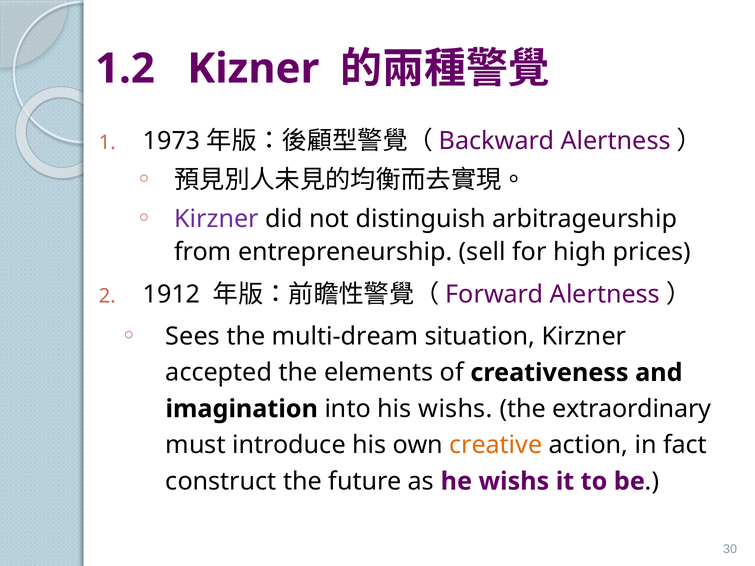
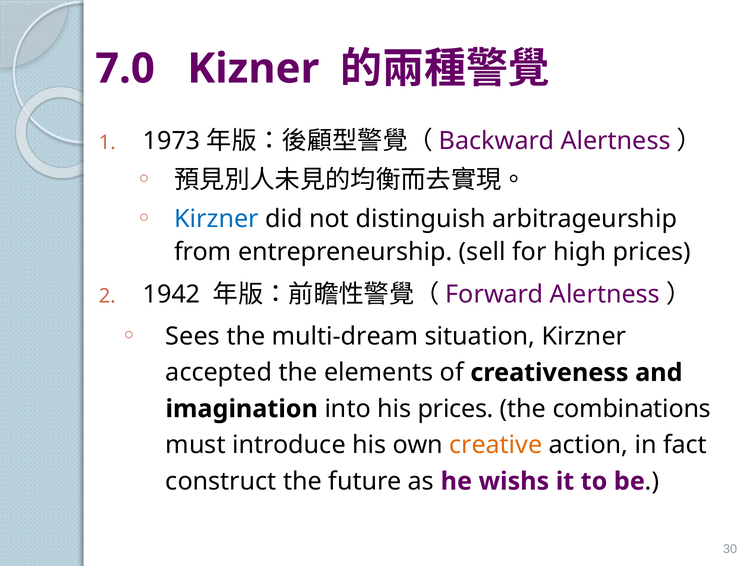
1.2: 1.2 -> 7.0 (125, 69)
Kirzner colour: purple -> blue (216, 219)
1912: 1912 -> 1942 (172, 295)
his wishs: wishs -> prices (456, 409)
extraordinary: extraordinary -> combinations (632, 409)
